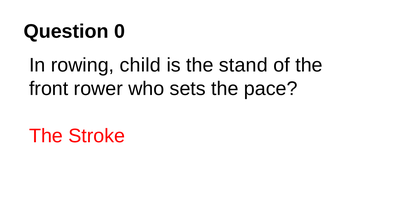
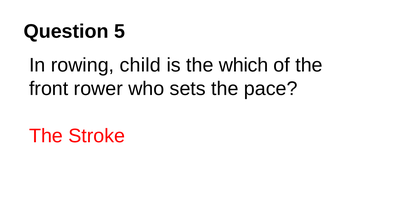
0: 0 -> 5 (120, 31)
stand: stand -> which (244, 65)
